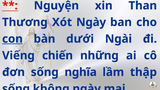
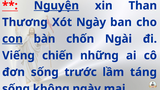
Nguyện underline: none -> present (56, 6)
dưới: dưới -> chốn (80, 39)
nghĩa: nghĩa -> trước (81, 72)
thập: thập -> táng (143, 72)
